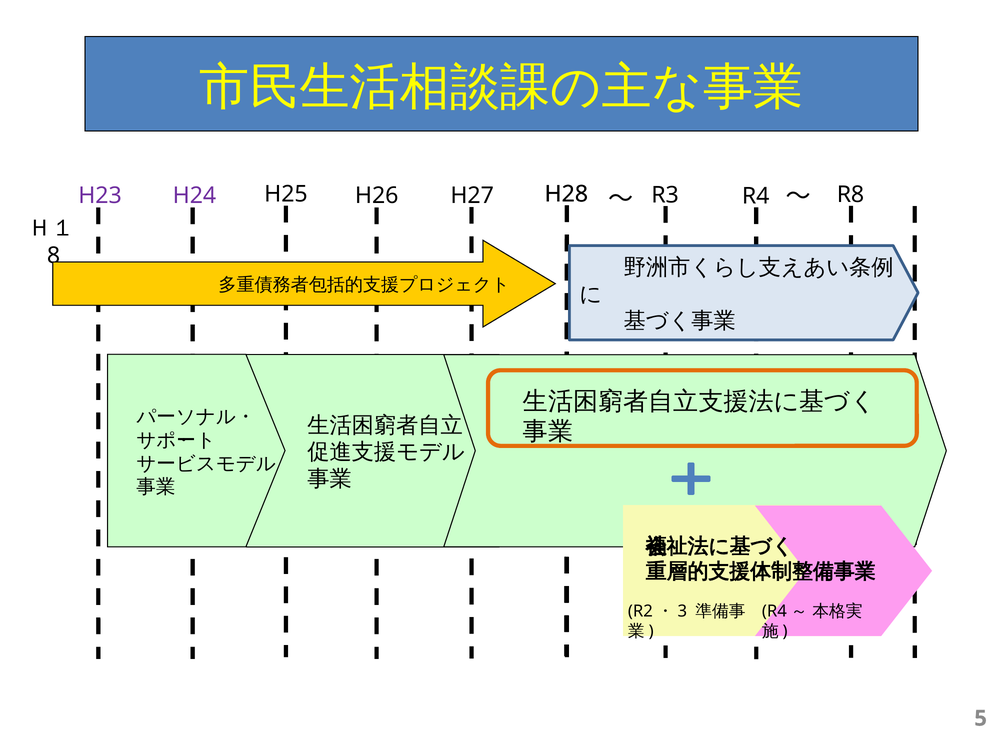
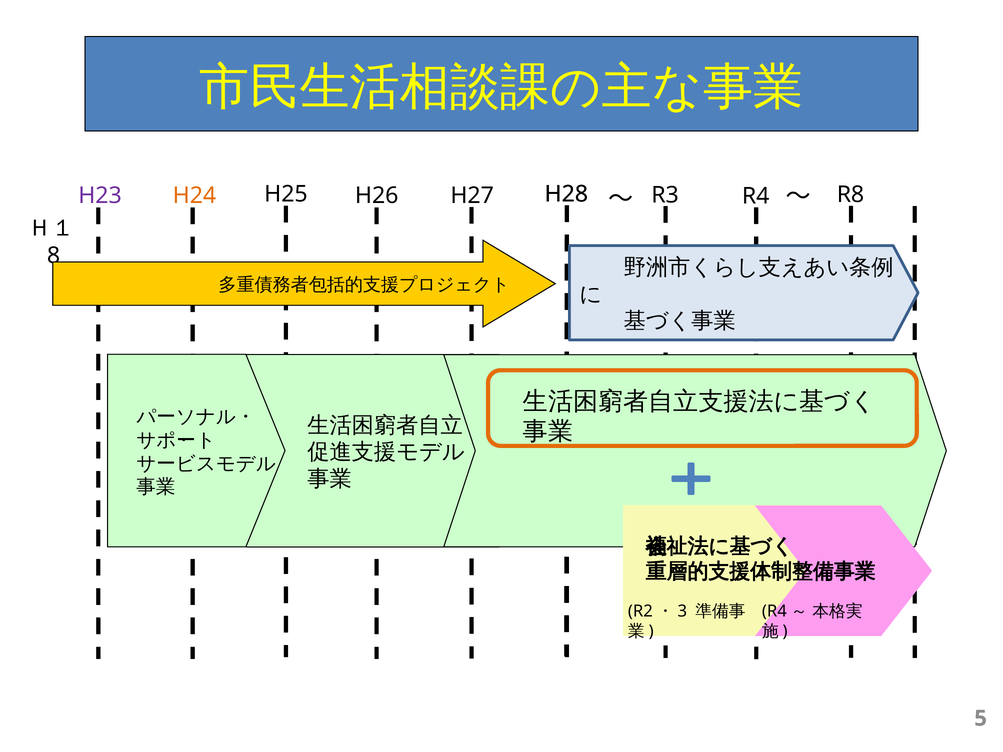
H24 colour: purple -> orange (194, 196)
